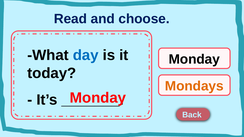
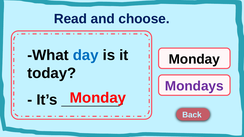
Mondays colour: orange -> purple (194, 86)
